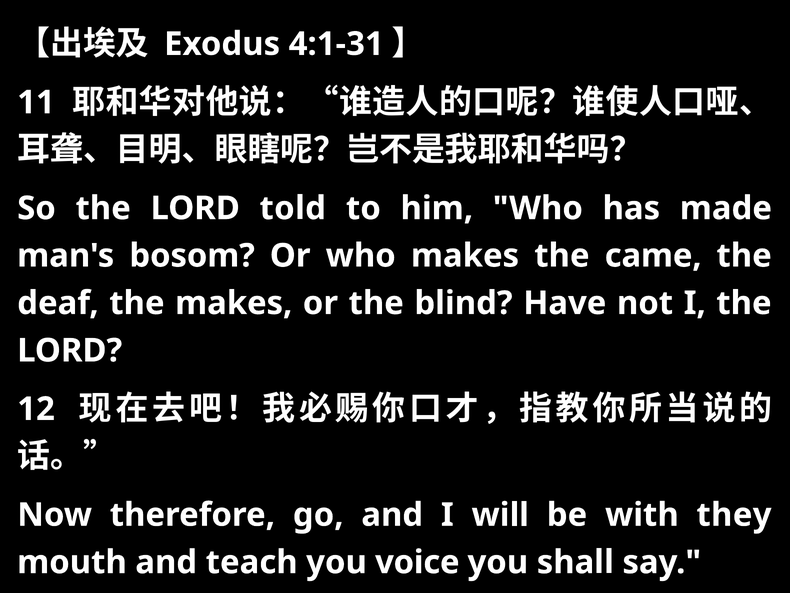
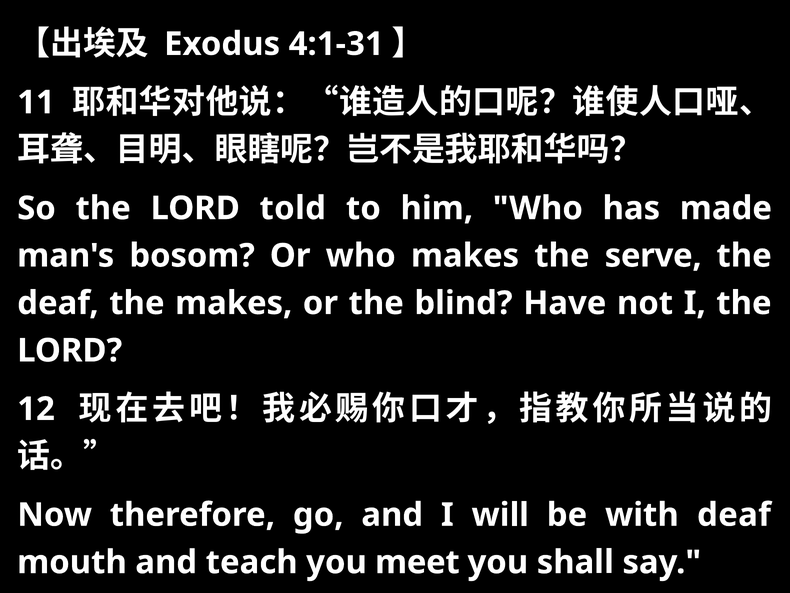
came: came -> serve (653, 256)
with they: they -> deaf (734, 514)
voice: voice -> meet (417, 562)
